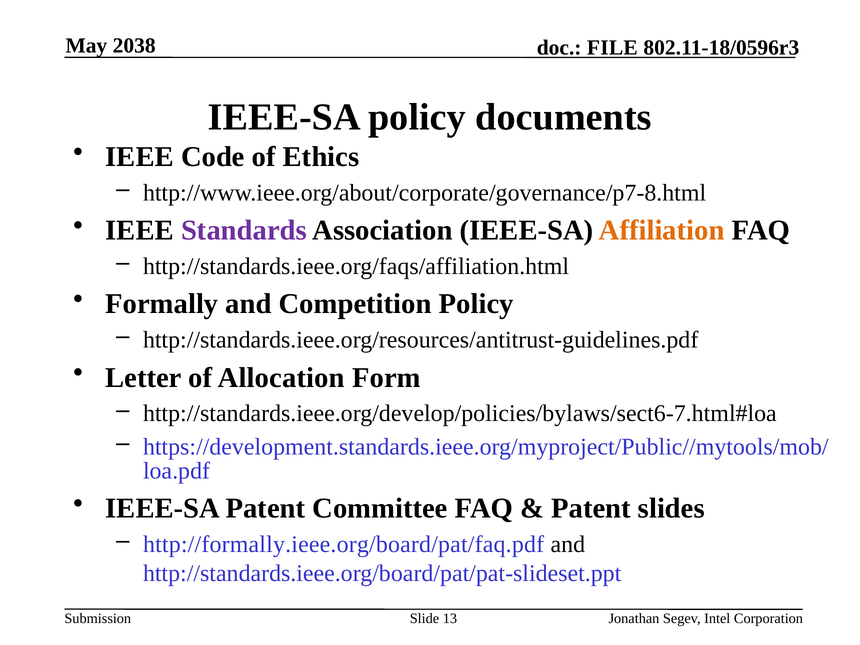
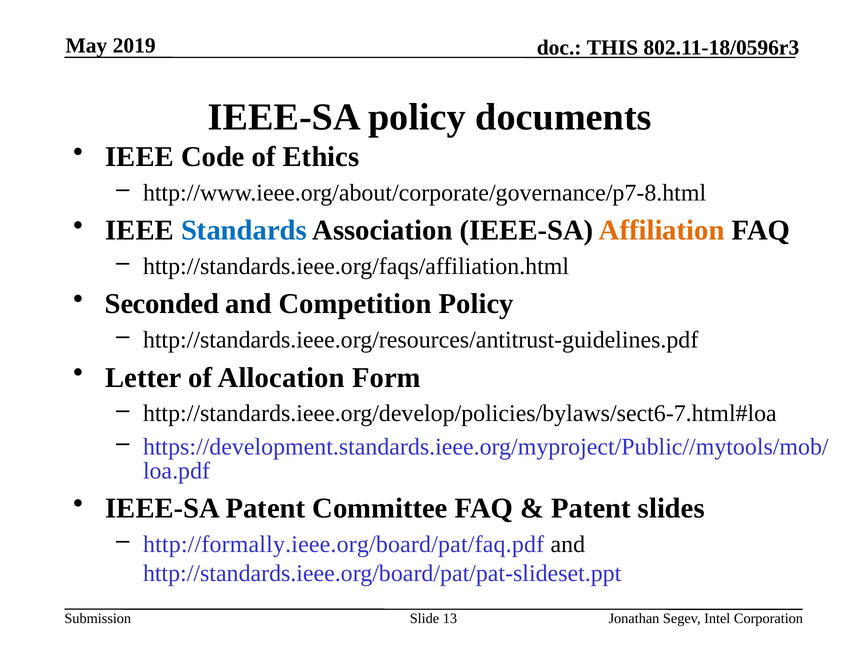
2038: 2038 -> 2019 (134, 46)
FILE: FILE -> THIS (612, 48)
Standards colour: purple -> blue (244, 230)
Formally: Formally -> Seconded (162, 304)
